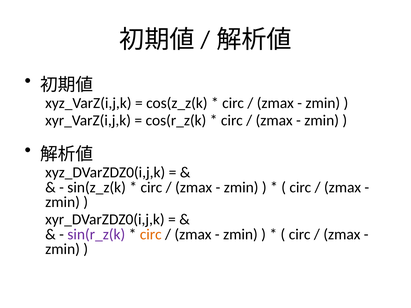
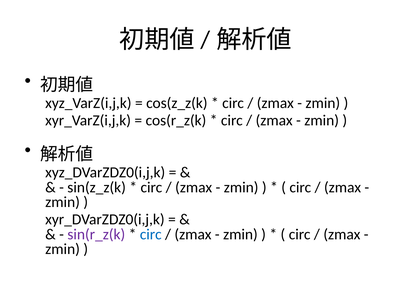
circ colour: orange -> blue (151, 234)
